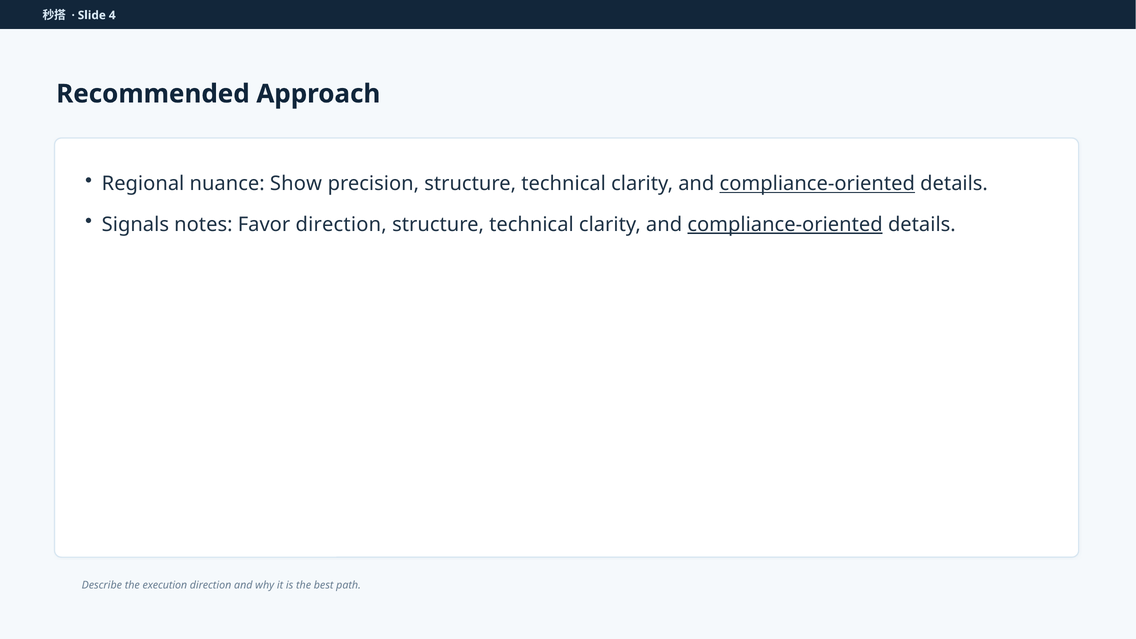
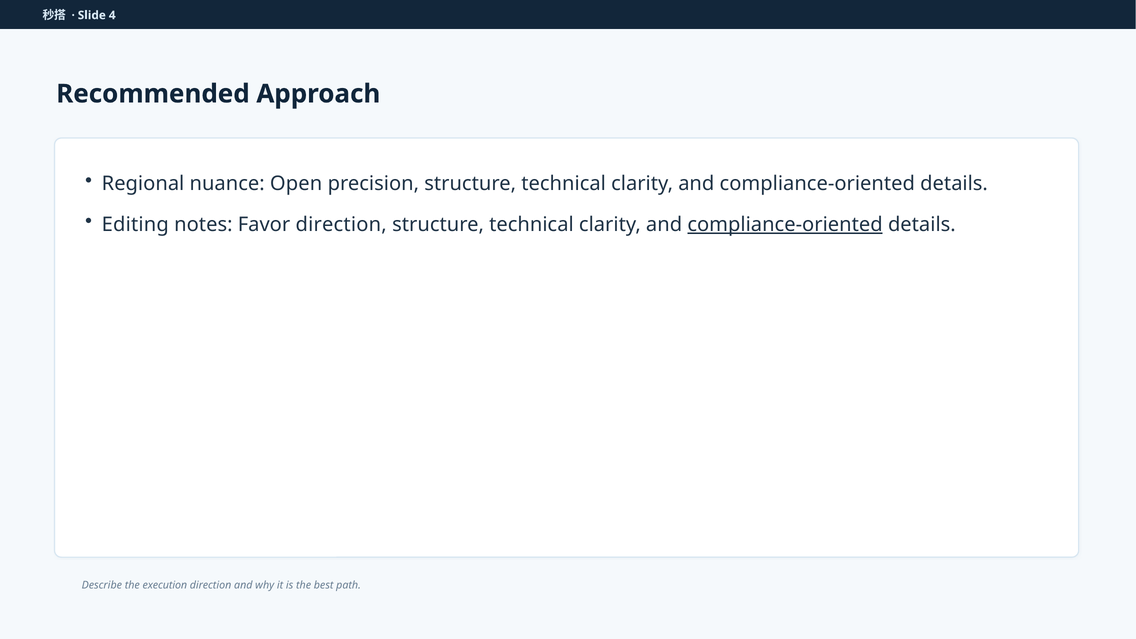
Show: Show -> Open (296, 184)
compliance-oriented underline: present -> none (817, 184)
Signals: Signals -> Editing (135, 225)
